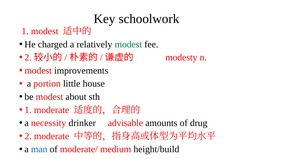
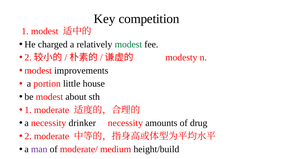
schoolwork: schoolwork -> competition (149, 19)
drinker advisable: advisable -> necessity (125, 124)
man colour: blue -> purple (39, 150)
